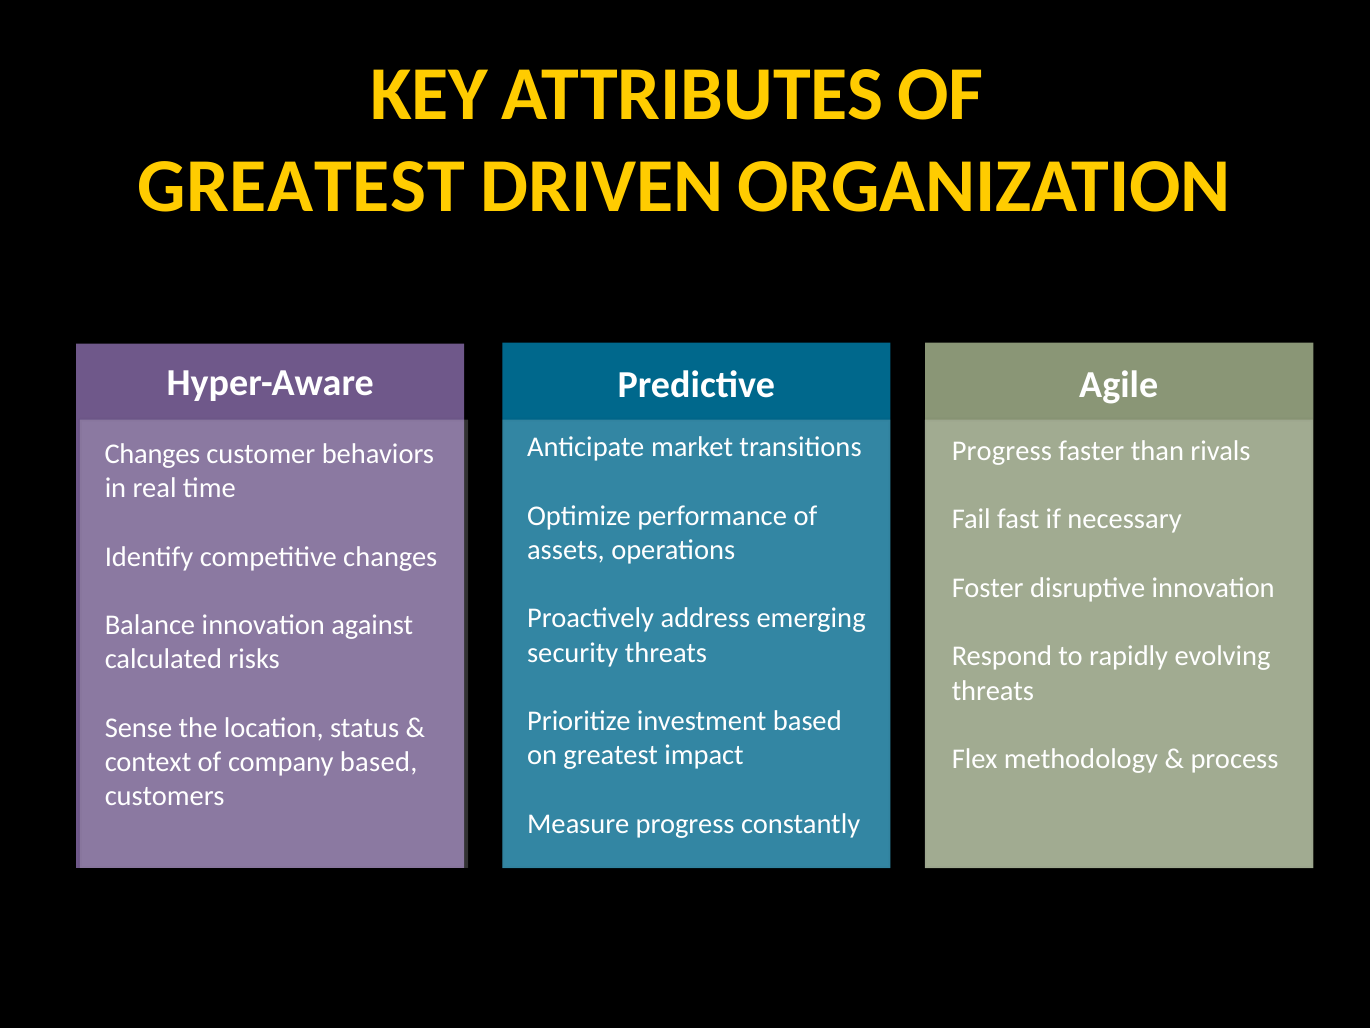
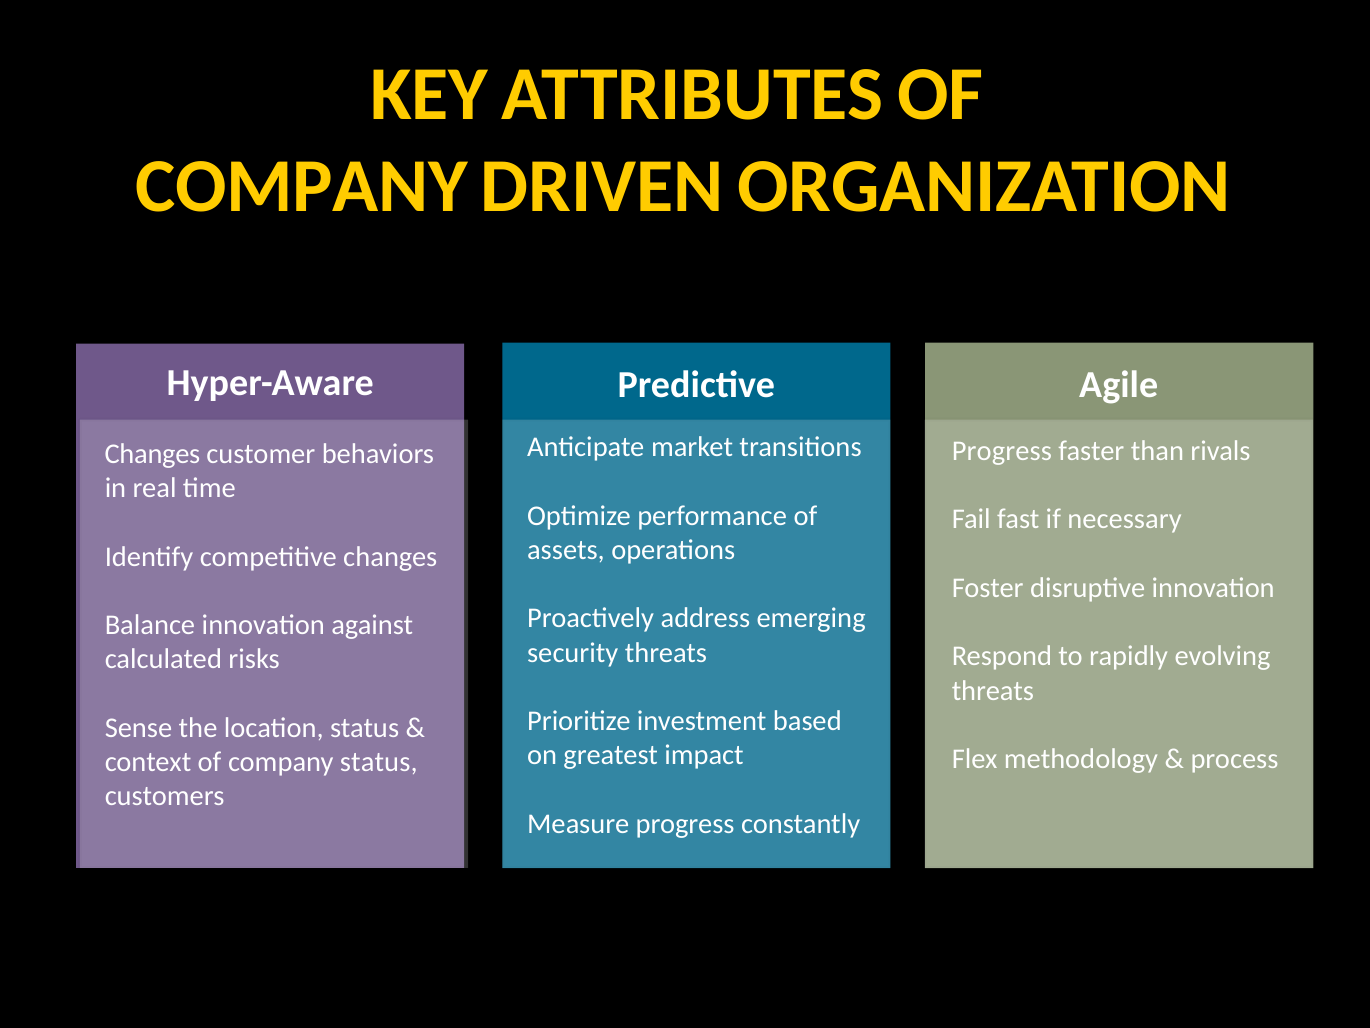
GREATEST: GREATEST -> COMPANY (302, 186)
company based: based -> status (379, 762)
